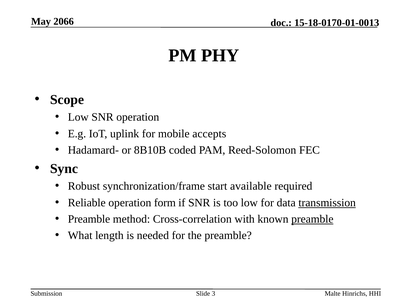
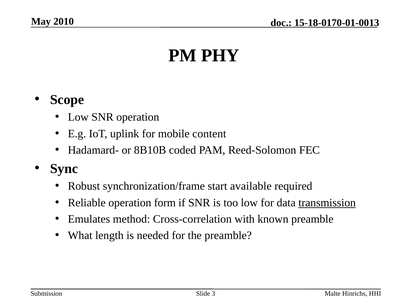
2066: 2066 -> 2010 (64, 22)
accepts: accepts -> content (209, 134)
Preamble: Preamble -> Emulates (89, 219)
preamble underline: present -> none (312, 219)
